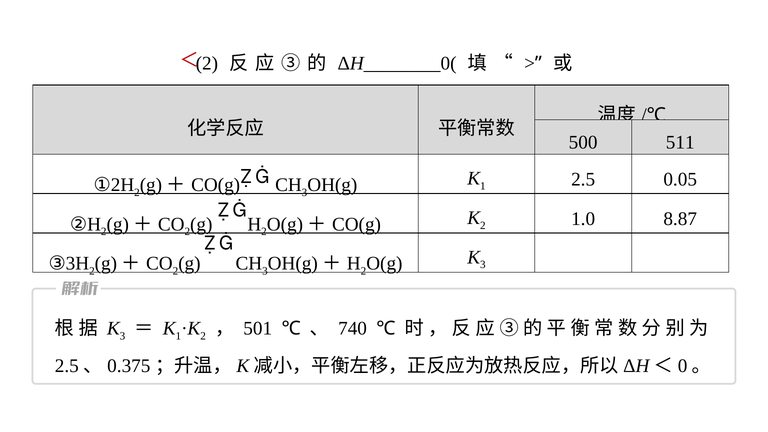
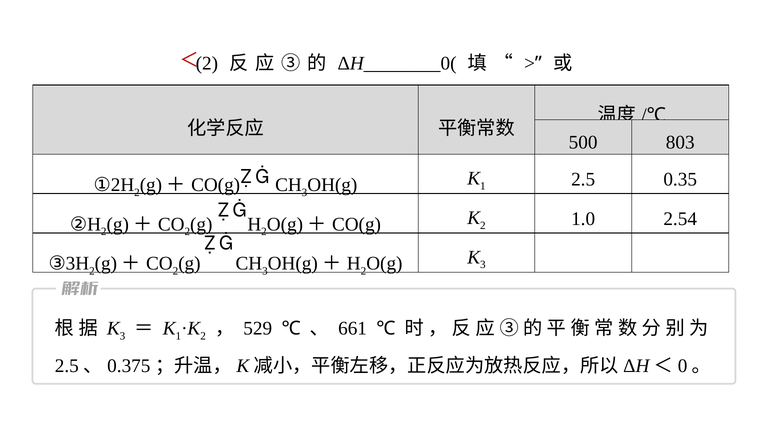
511: 511 -> 803 (680, 142)
0.05: 0.05 -> 0.35 (680, 179)
8.87: 8.87 -> 2.54 (680, 219)
501: 501 -> 529 (258, 328)
740: 740 -> 661 (353, 328)
